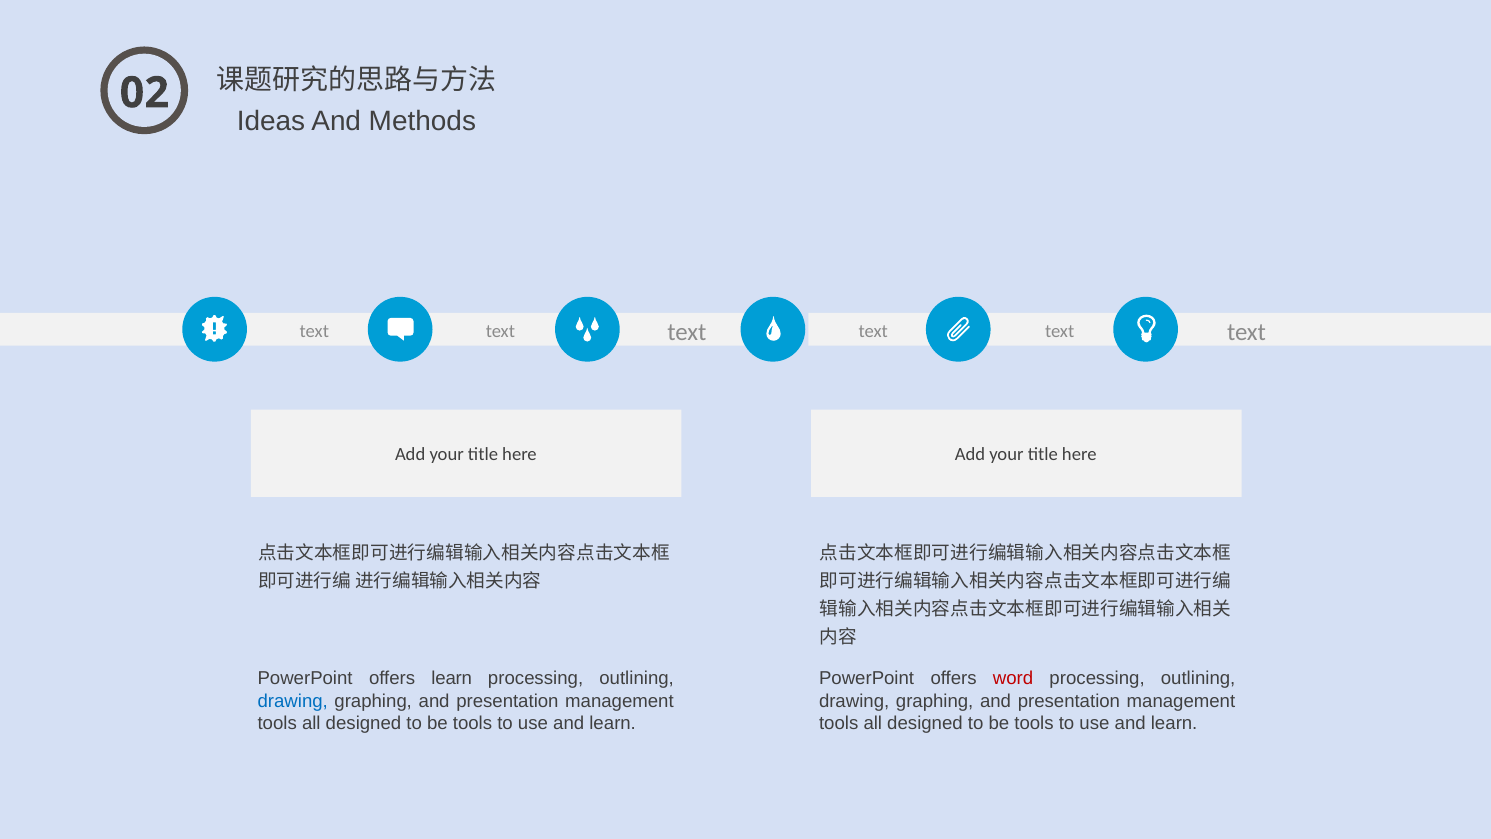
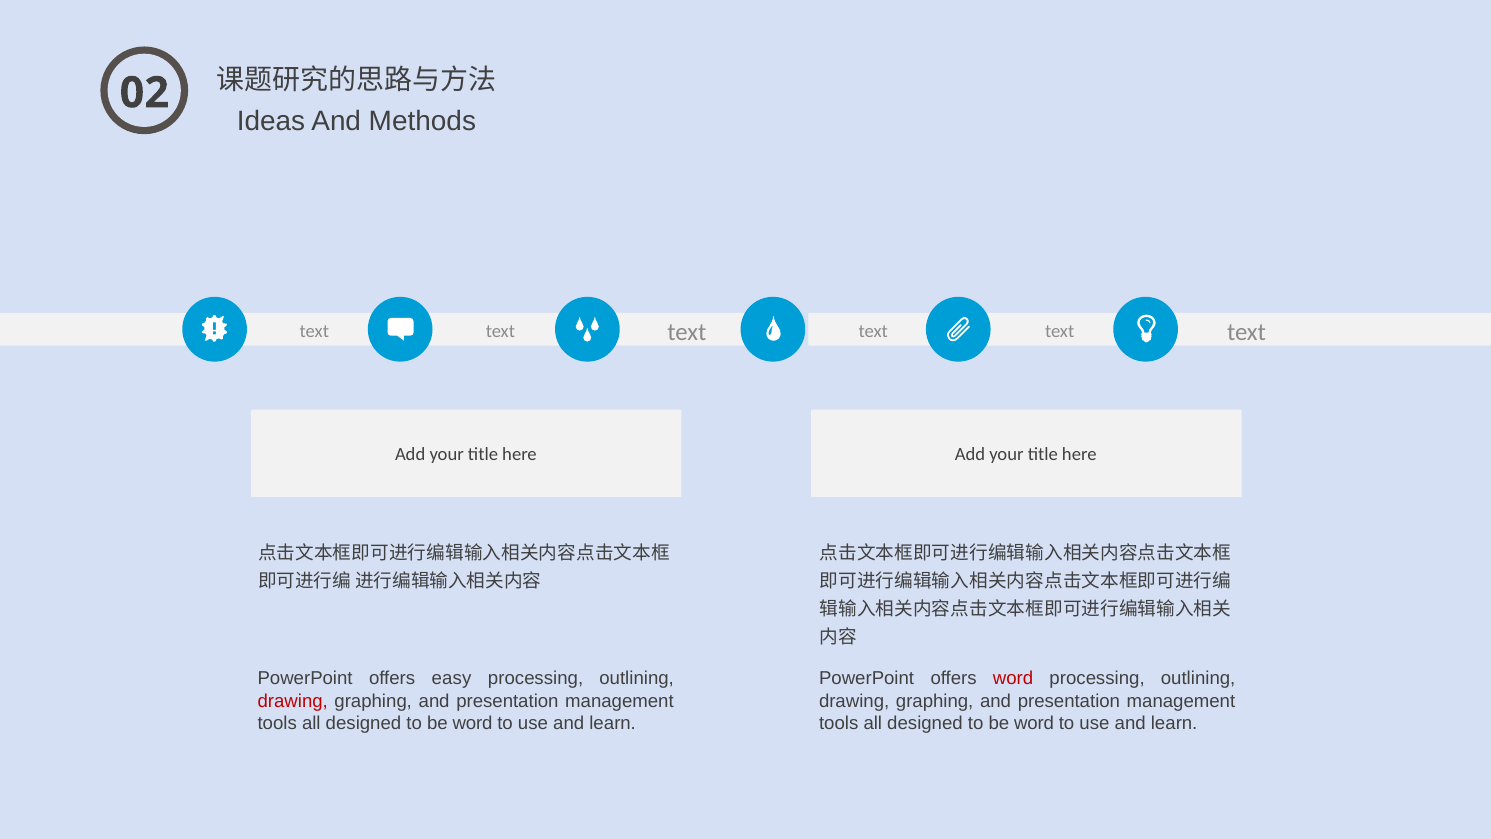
offers learn: learn -> easy (452, 678)
drawing colour: blue -> red (293, 701)
tools: tools -> word (473, 723)
tools: tools -> word (1034, 723)
